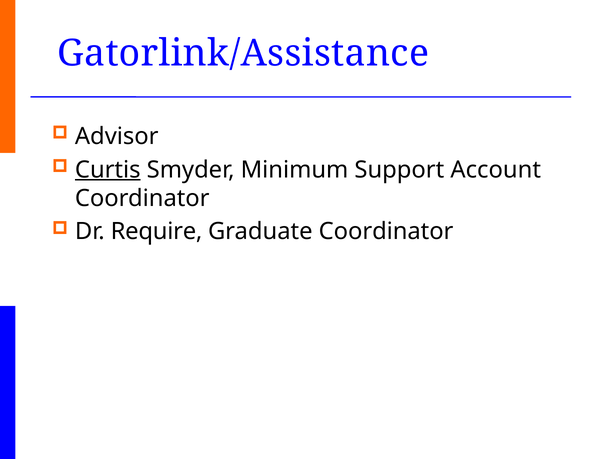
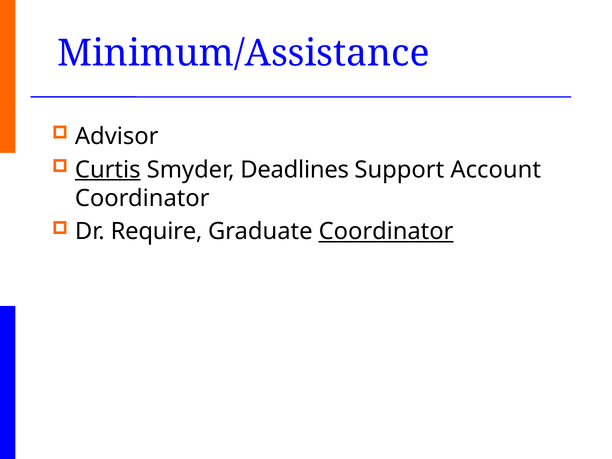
Gatorlink/Assistance: Gatorlink/Assistance -> Minimum/Assistance (243, 54)
Minimum: Minimum -> Deadlines (295, 170)
Coordinator underline: none -> present (386, 232)
